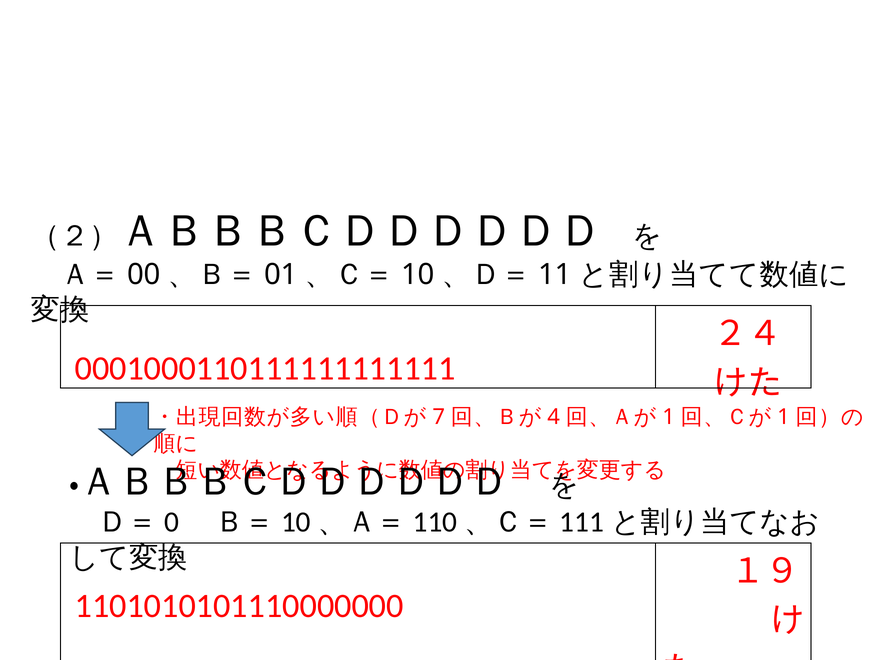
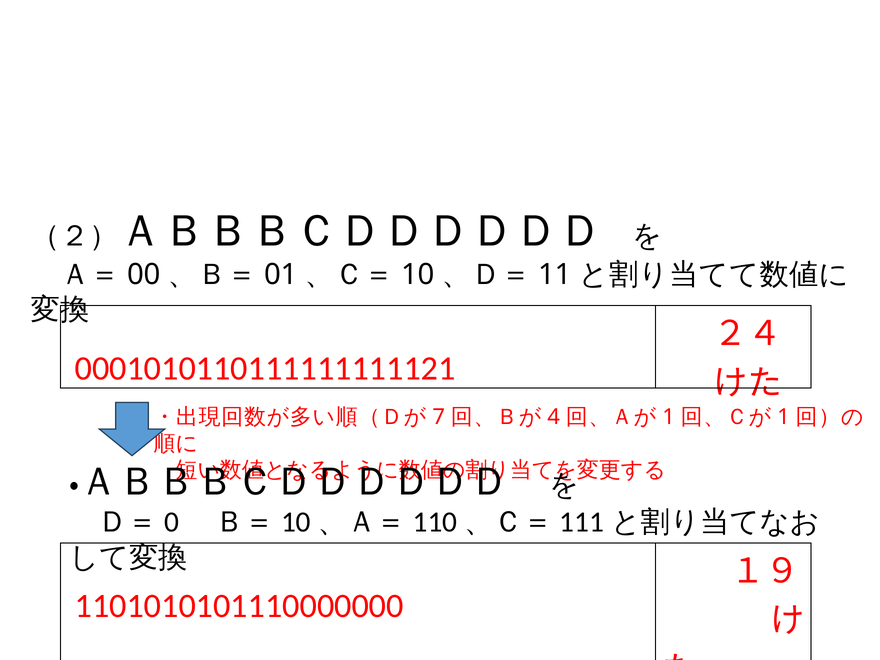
0001000110111111111111: 0001000110111111111111 -> 0001010110111111111121 (265, 369)
